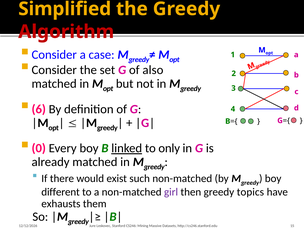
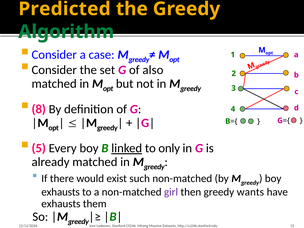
Simplified: Simplified -> Predicted (65, 9)
Algorithm colour: red -> green (66, 32)
6: 6 -> 8 (39, 109)
0: 0 -> 5 (39, 148)
different: different -> exhausts (61, 192)
topics: topics -> wants (250, 192)
